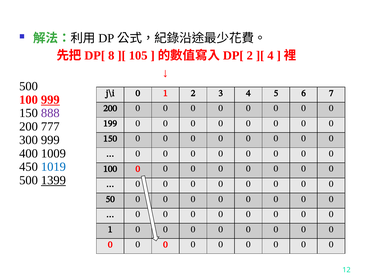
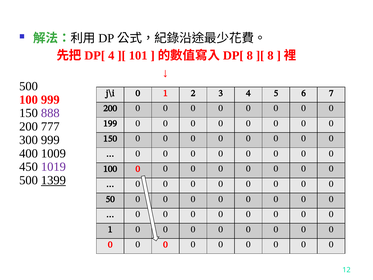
8: 8 -> 4 (111, 56)
105: 105 -> 101 (138, 56)
2: 2 -> 8 (250, 56)
4: 4 -> 8 (270, 56)
999 underline: present -> none (50, 100)
1019 colour: blue -> purple (53, 167)
